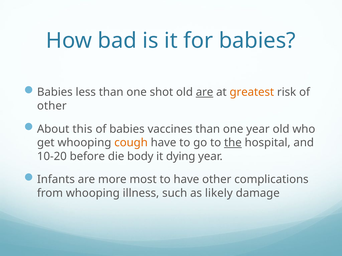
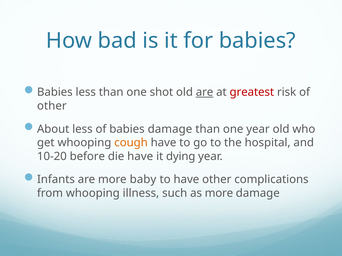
greatest colour: orange -> red (252, 92)
About this: this -> less (82, 129)
babies vaccines: vaccines -> damage (170, 129)
the underline: present -> none (233, 143)
die body: body -> have (140, 157)
most: most -> baby (143, 180)
as likely: likely -> more (219, 193)
